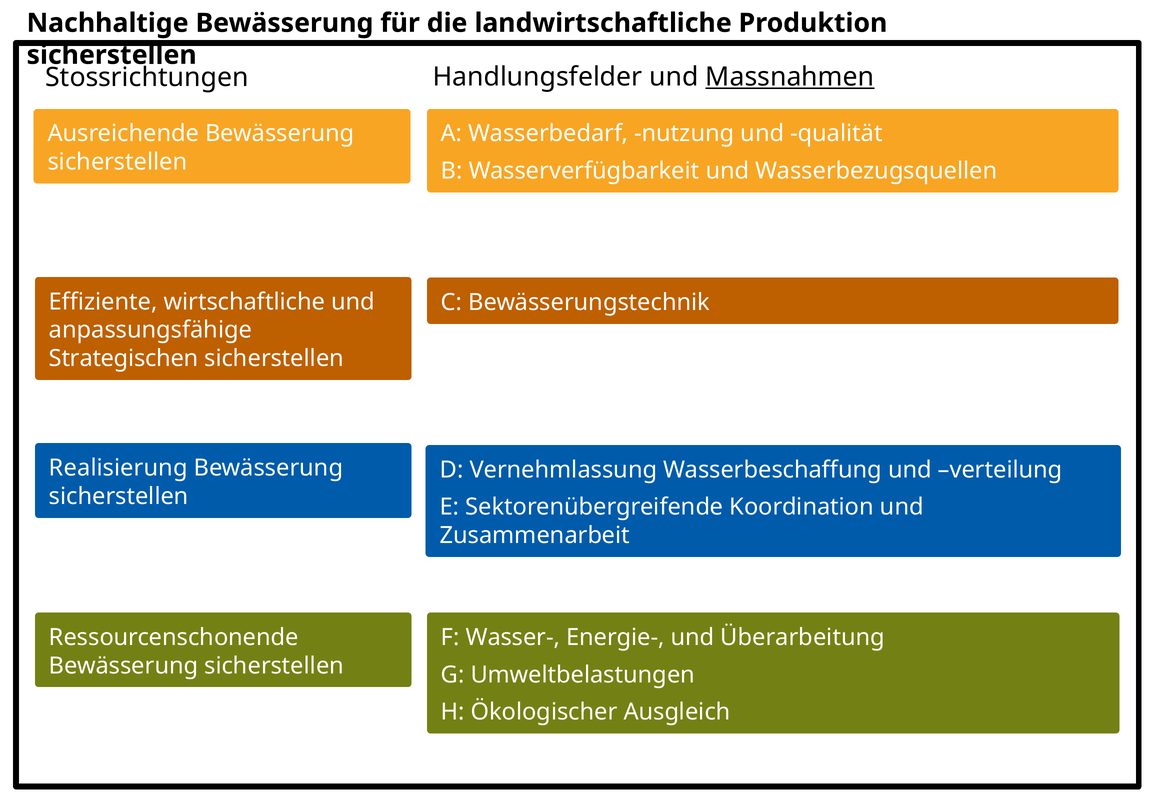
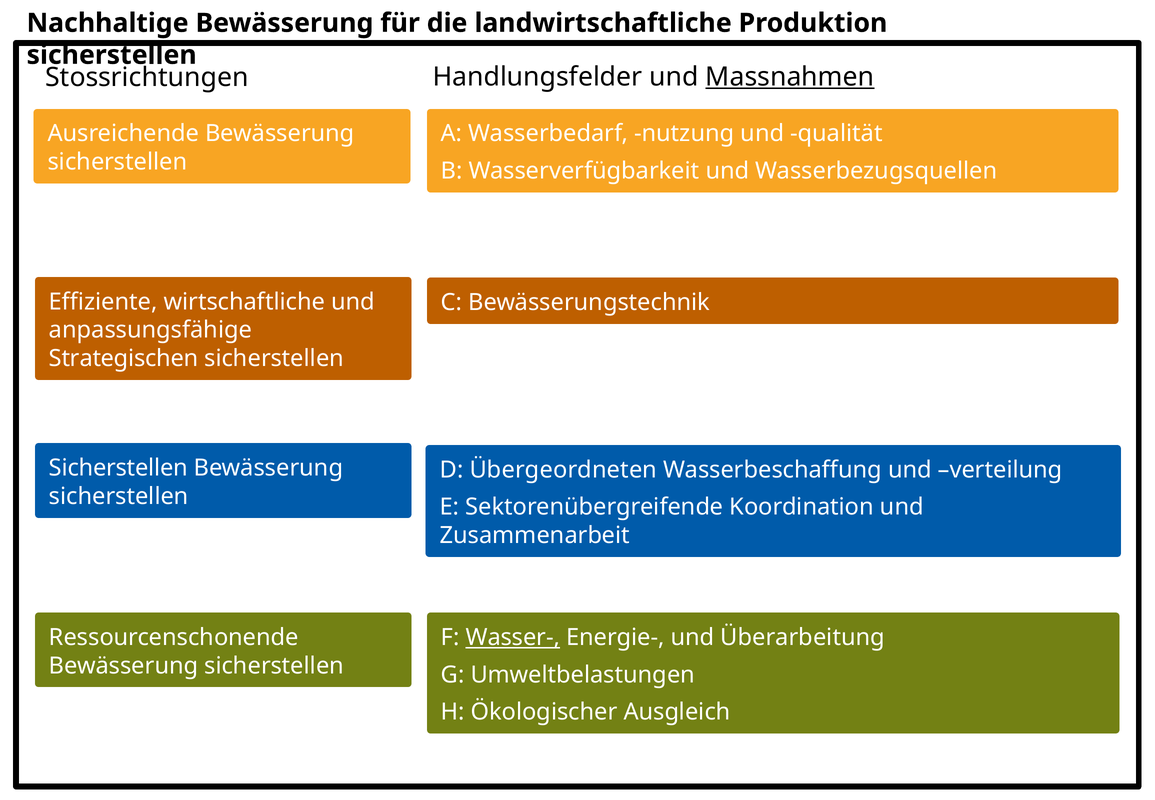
Realisierung: Realisierung -> Sicherstellen (118, 468)
Vernehmlassung: Vernehmlassung -> Übergeordneten (563, 470)
Wasser- underline: none -> present (513, 637)
